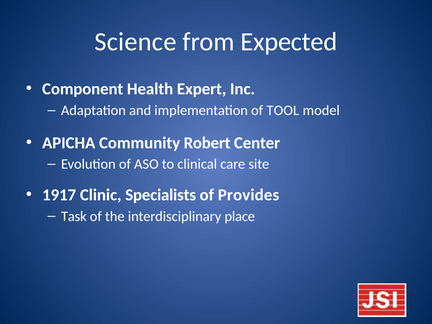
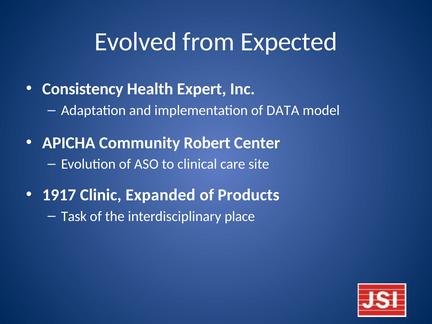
Science: Science -> Evolved (136, 42)
Component: Component -> Consistency (83, 89)
TOOL: TOOL -> DATA (283, 110)
Specialists: Specialists -> Expanded (160, 195)
Provides: Provides -> Products (249, 195)
